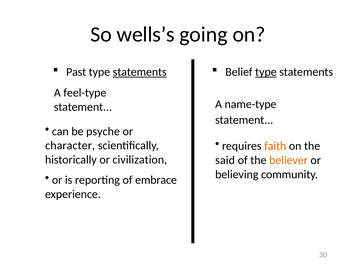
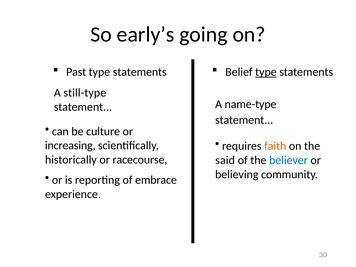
wells’s: wells’s -> early’s (146, 34)
statements underline: present -> none (140, 72)
feel-type: feel-type -> still-type (85, 93)
psyche: psyche -> culture (103, 131)
character: character -> increasing (70, 146)
civilization: civilization -> racecourse (140, 160)
believer colour: orange -> blue (289, 160)
